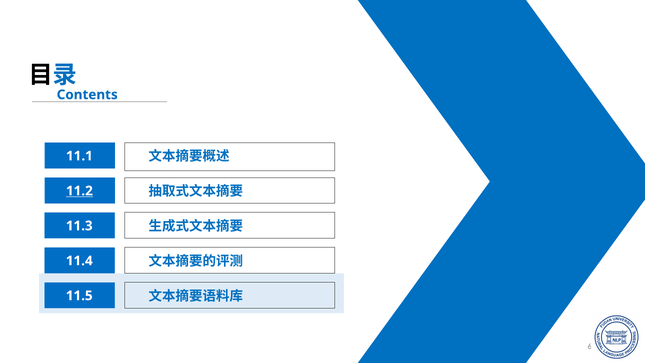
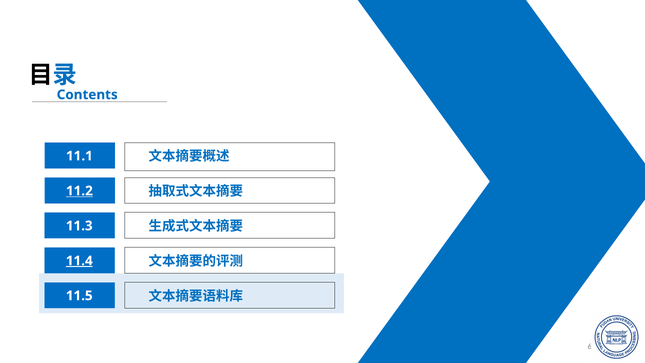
11.4 underline: none -> present (79, 261)
